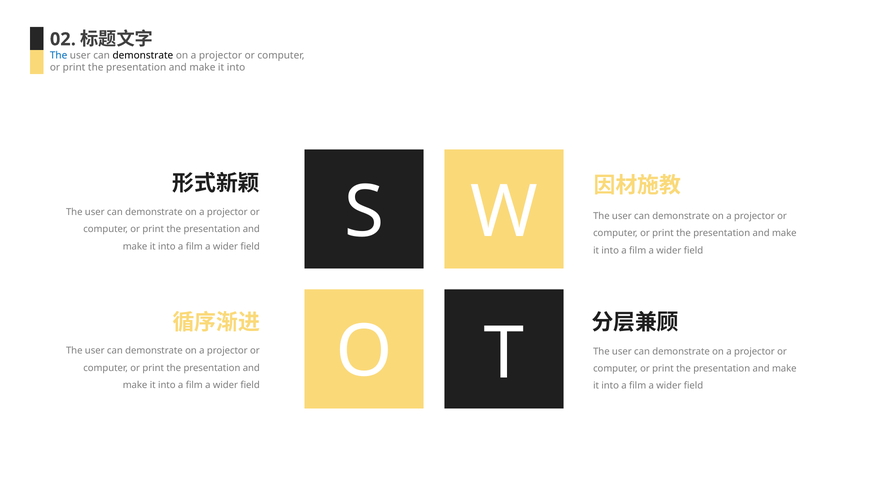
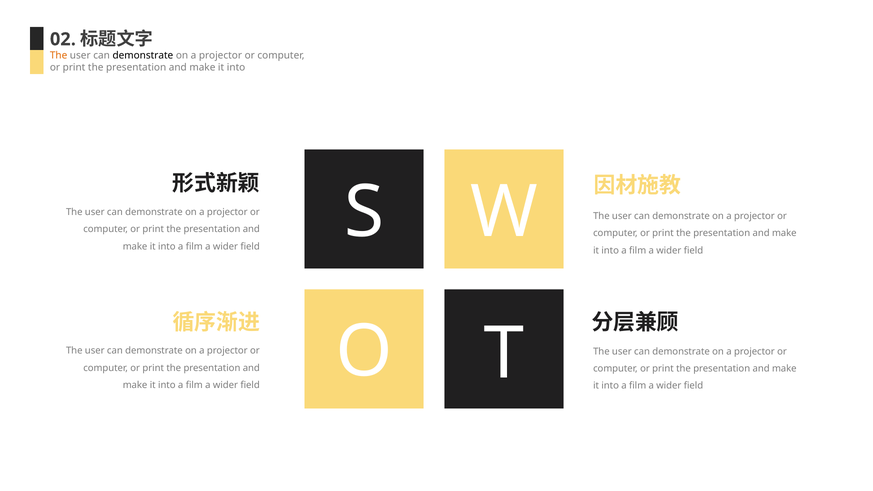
The colour: blue -> orange (59, 56)
